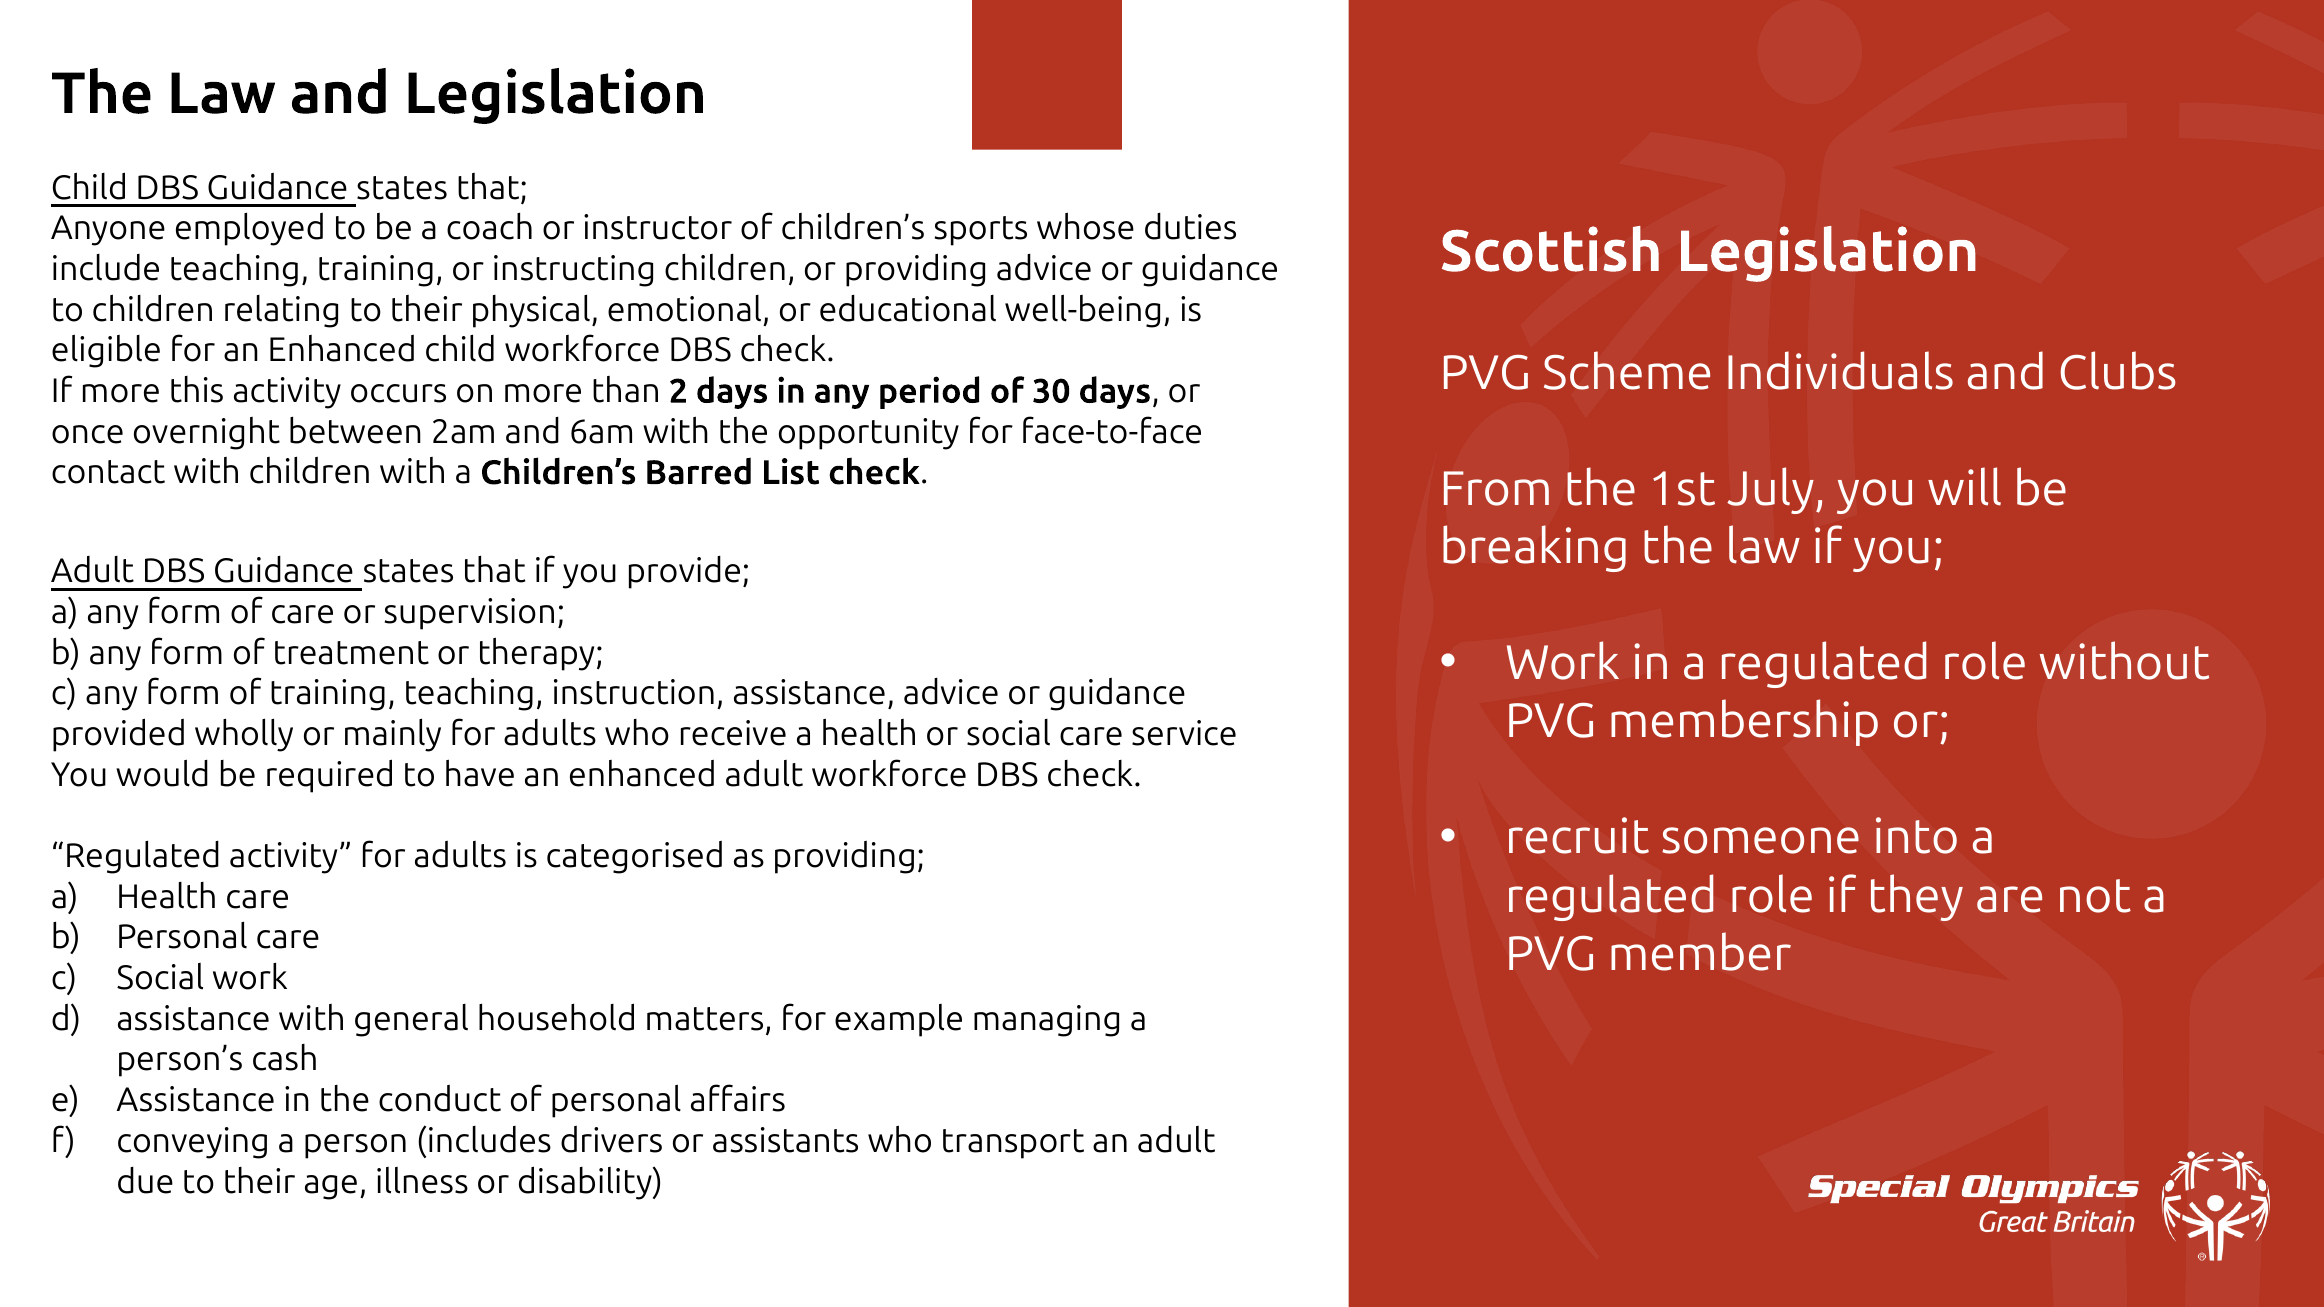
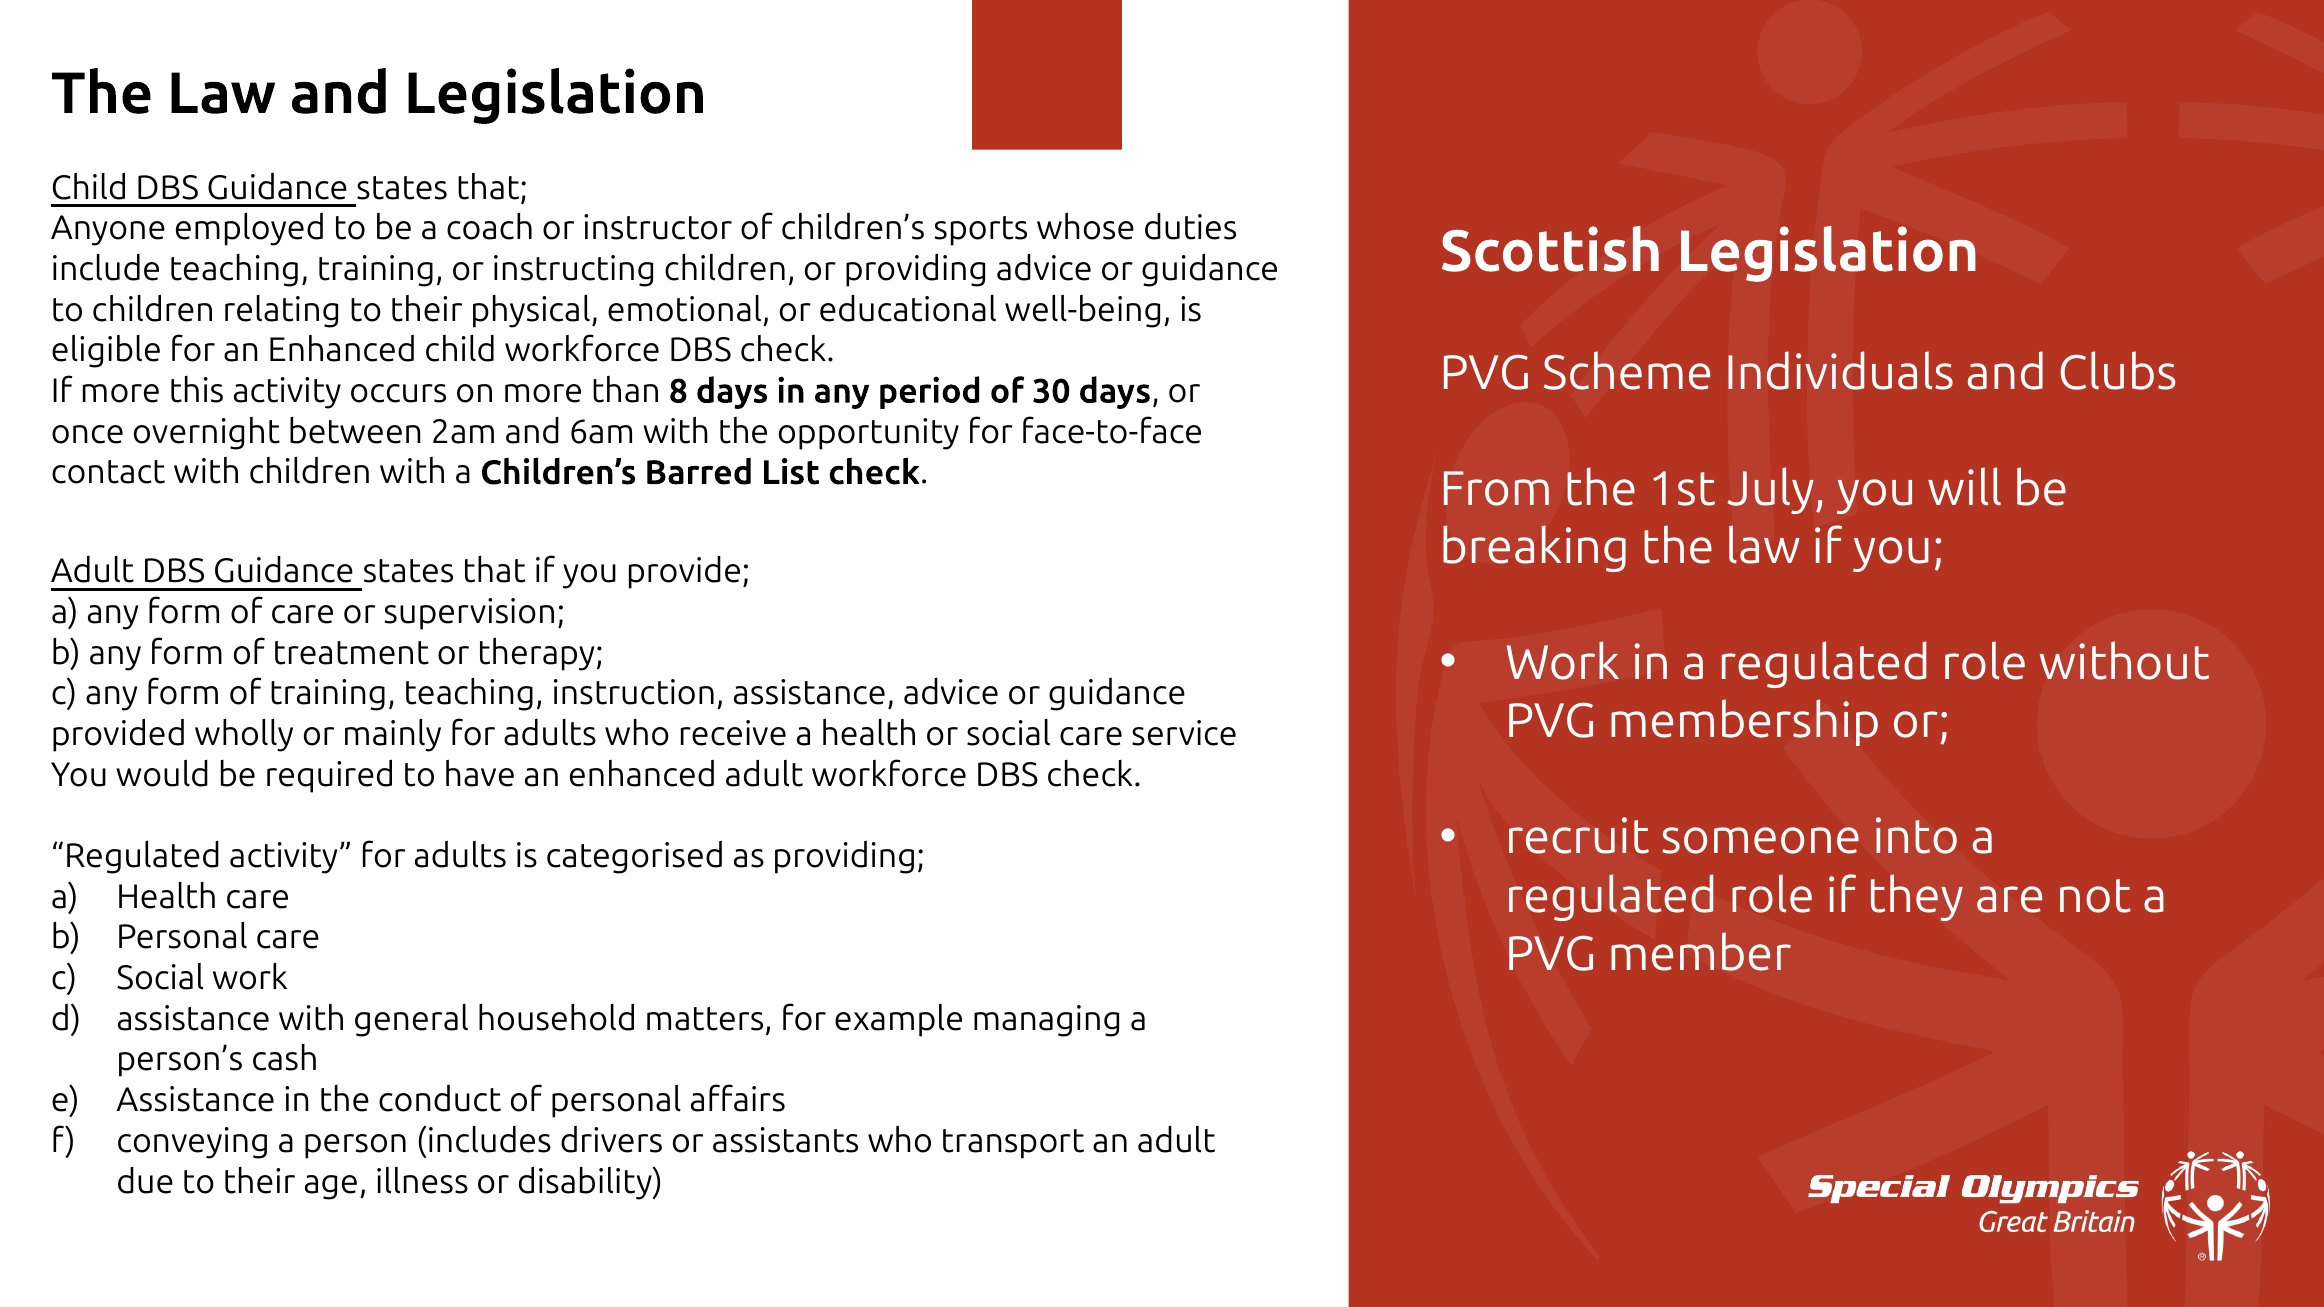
2: 2 -> 8 (678, 391)
